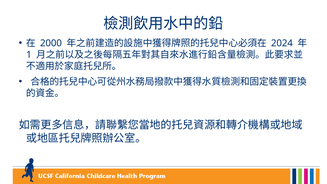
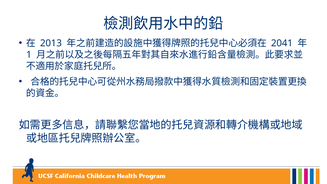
2000: 2000 -> 2013 (51, 43)
2024: 2024 -> 2041 (282, 43)
